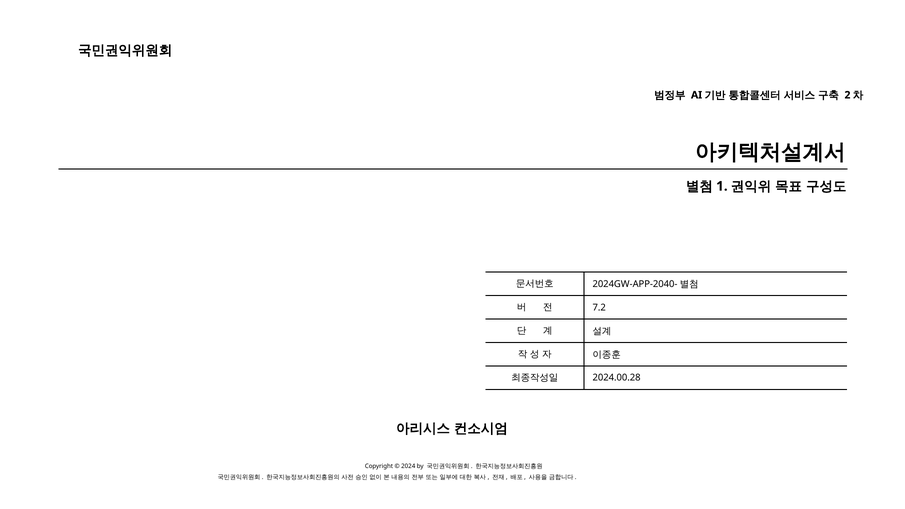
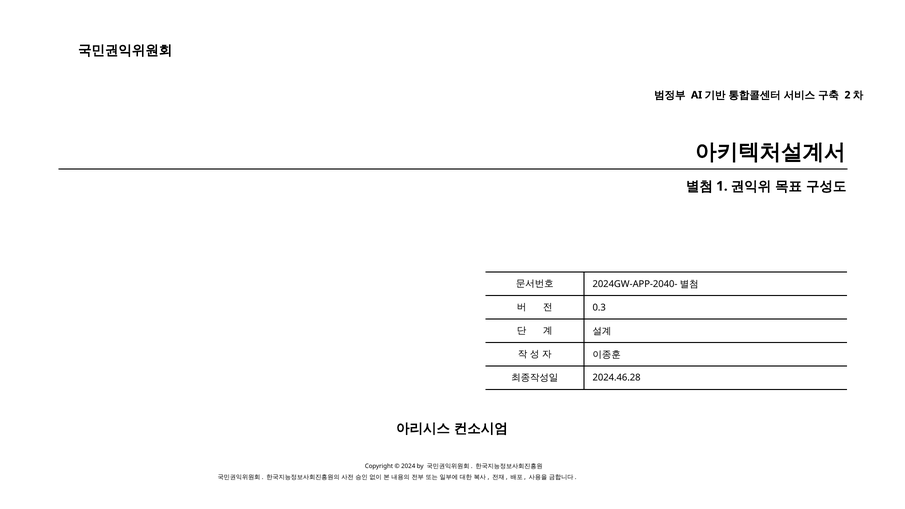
7.2: 7.2 -> 0.3 (599, 308)
2024.00.28: 2024.00.28 -> 2024.46.28 (617, 378)
